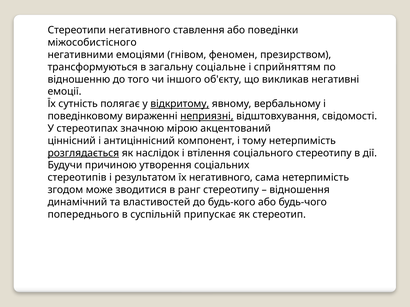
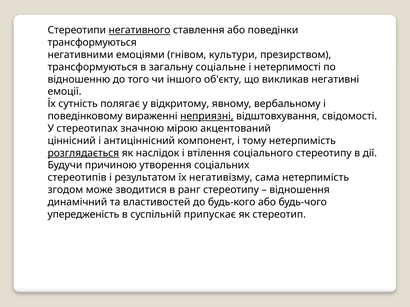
негативного underline: none -> present (140, 30)
міжособистісного: міжособистісного -> трансформуються (92, 43)
феномен: феномен -> культури (233, 55)
сприйняттям: сприйняттям -> нетерпимості (287, 67)
відкритому underline: present -> none (180, 104)
їх негативного: негативного -> негативізму (221, 178)
попереднього: попереднього -> упередженість (83, 215)
